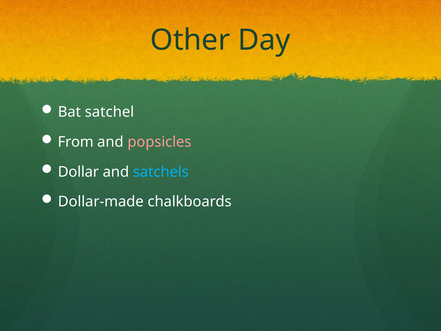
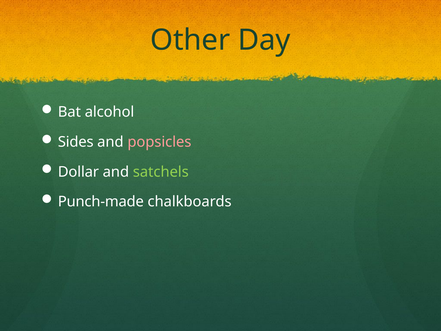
satchel: satchel -> alcohol (109, 112)
From: From -> Sides (76, 142)
satchels colour: light blue -> light green (161, 172)
Dollar-made: Dollar-made -> Punch-made (101, 202)
